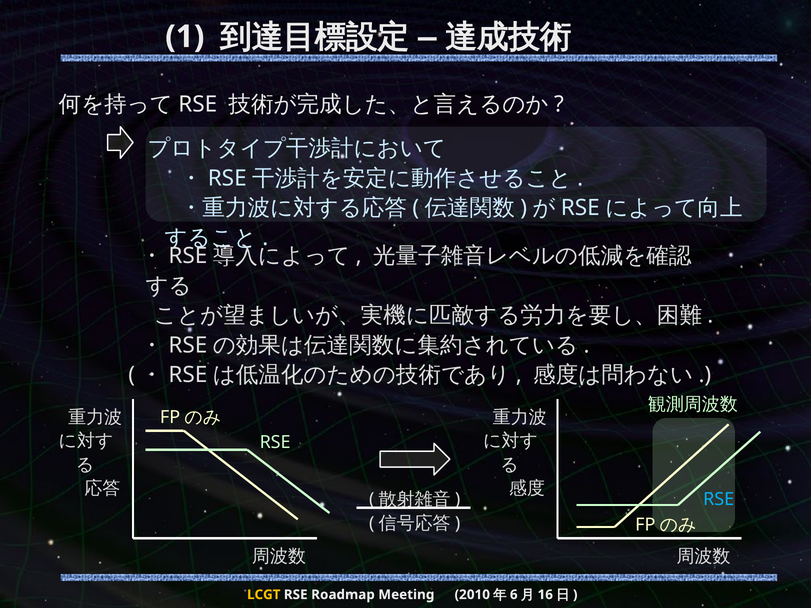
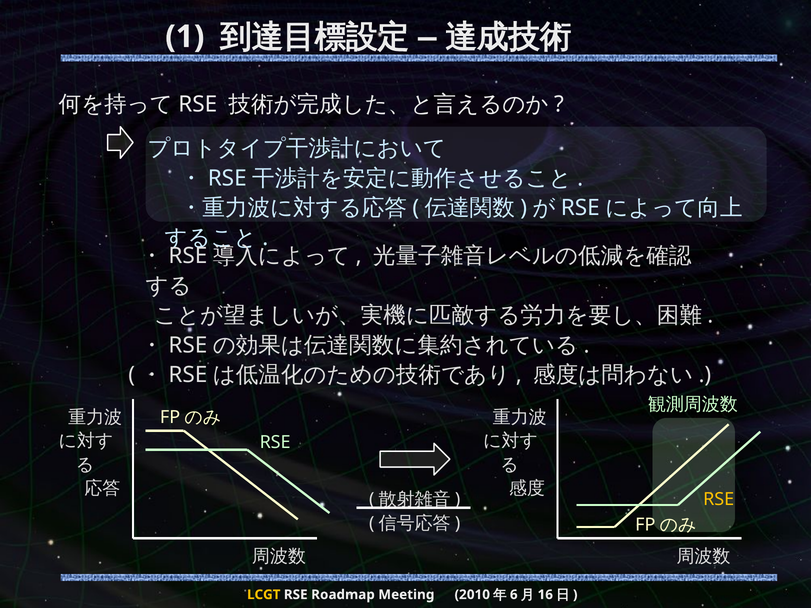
RSE colour: light blue -> yellow (719, 500)
